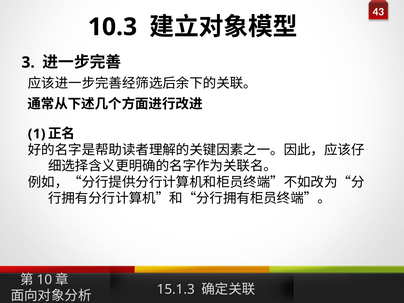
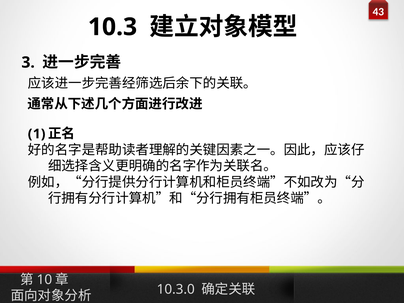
15.1.3: 15.1.3 -> 10.3.0 (176, 289)
